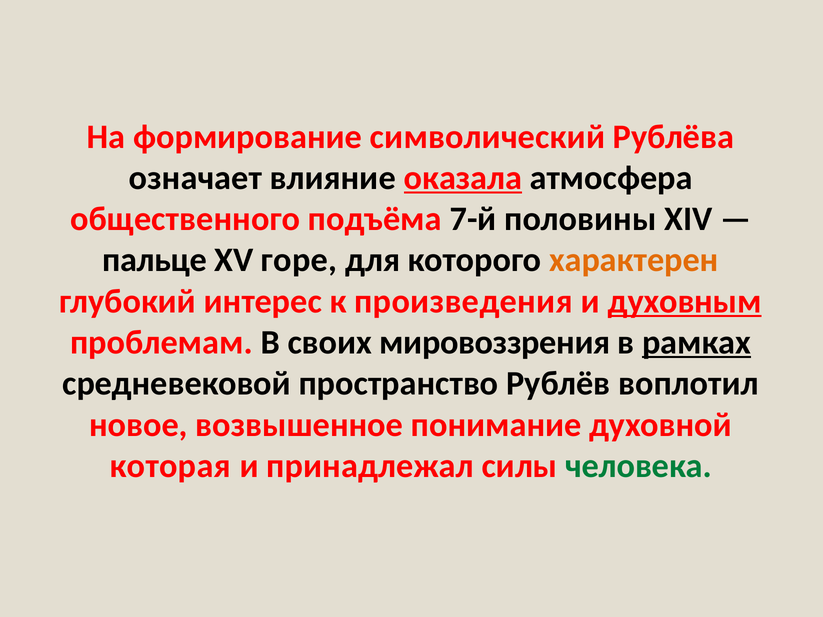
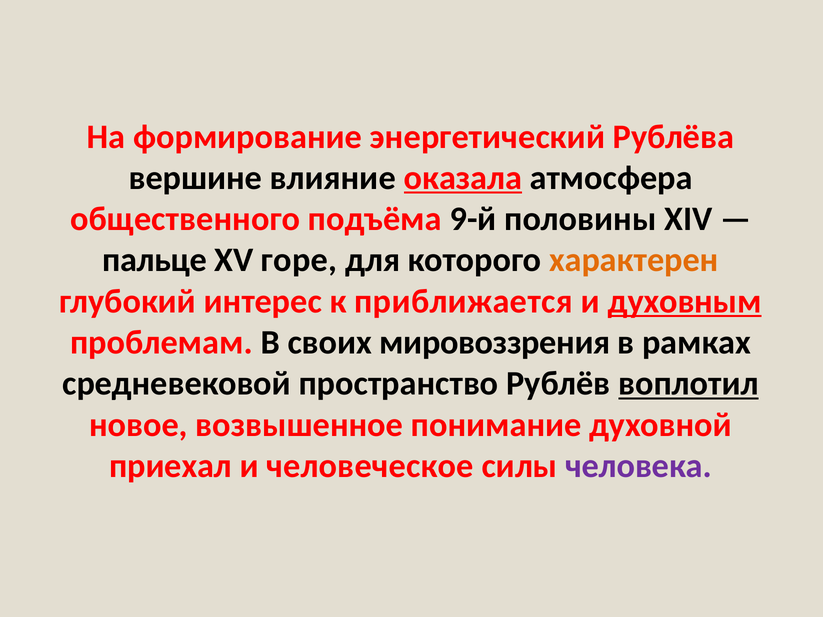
символический: символический -> энергетический (488, 137)
означает: означает -> вершине (196, 178)
7-й: 7-й -> 9-й (473, 219)
произведения: произведения -> приближается (464, 301)
рамках underline: present -> none (697, 343)
воплотил underline: none -> present (689, 384)
которая: которая -> приехал (171, 466)
принадлежал: принадлежал -> человеческое (370, 466)
человека colour: green -> purple (639, 466)
